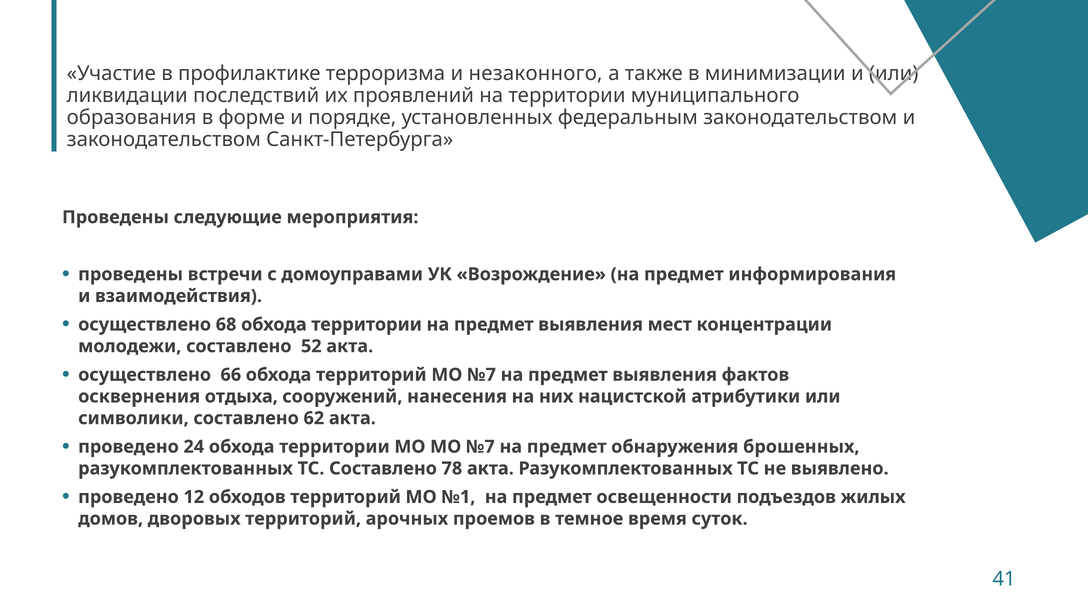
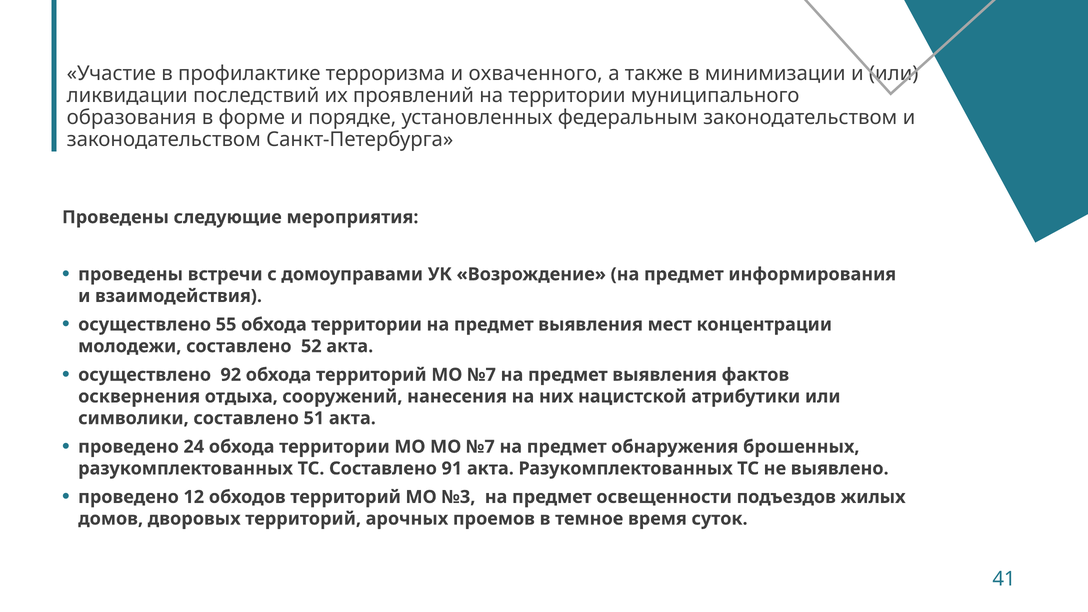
незаконного: незаконного -> охваченного (536, 74)
68: 68 -> 55 (226, 325)
66: 66 -> 92 (231, 375)
62: 62 -> 51 (314, 418)
78: 78 -> 91 (452, 468)
№1: №1 -> №3 (458, 497)
